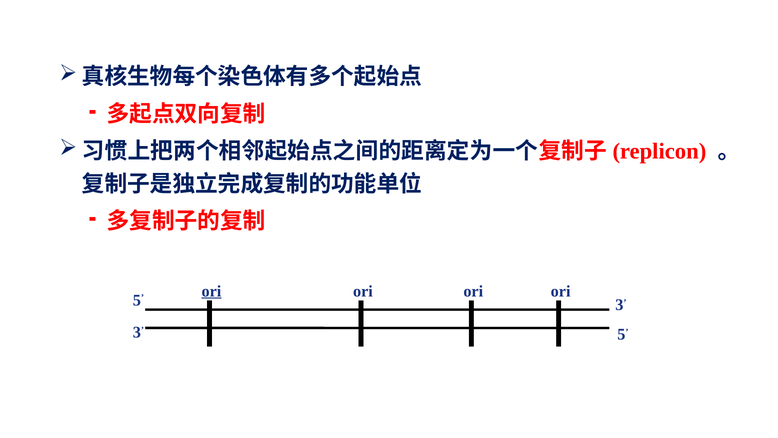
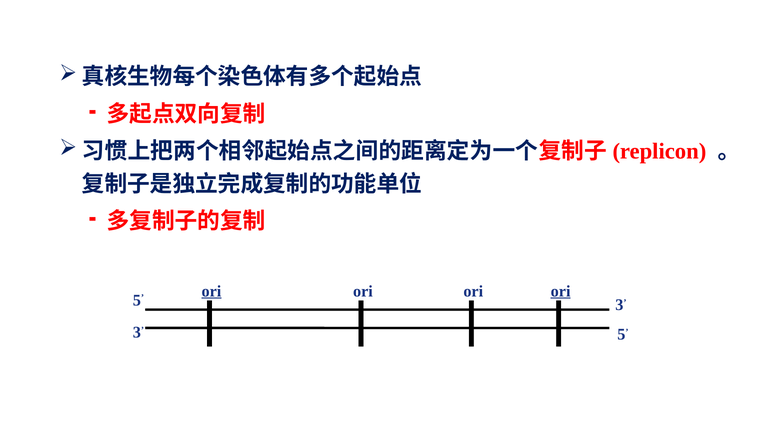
ori underline: none -> present (561, 291)
